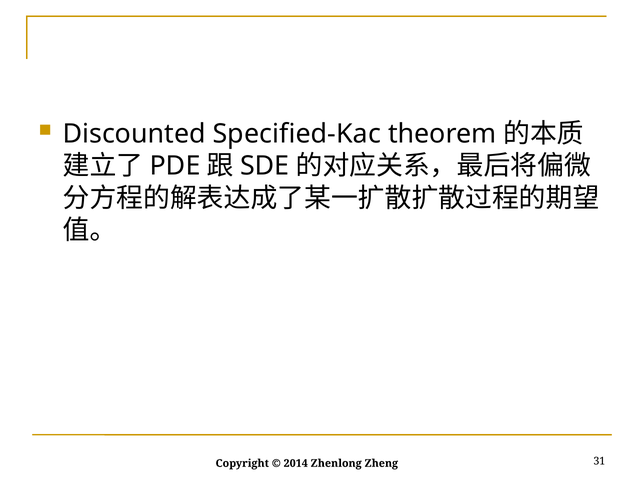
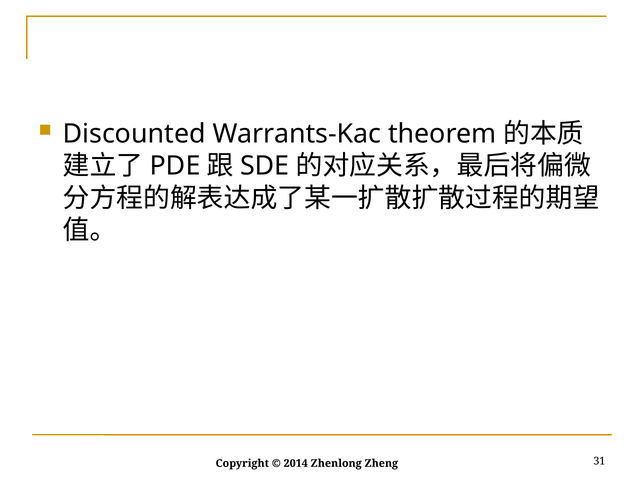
Specified-Kac: Specified-Kac -> Warrants-Kac (297, 134)
